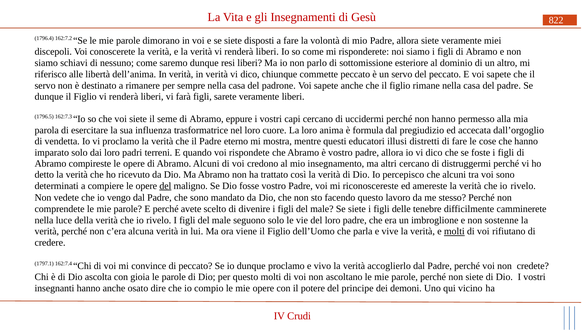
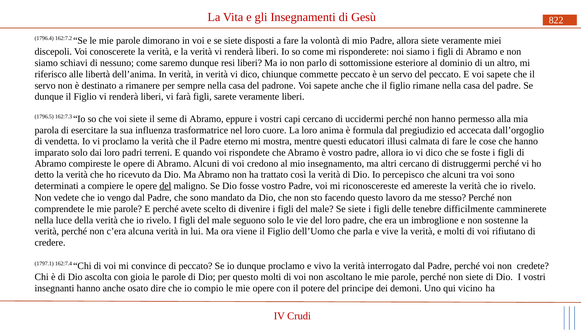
distretti: distretti -> calmata (425, 141)
molti underline: present -> none (454, 231)
accoglierlo: accoglierlo -> interrogato (389, 266)
